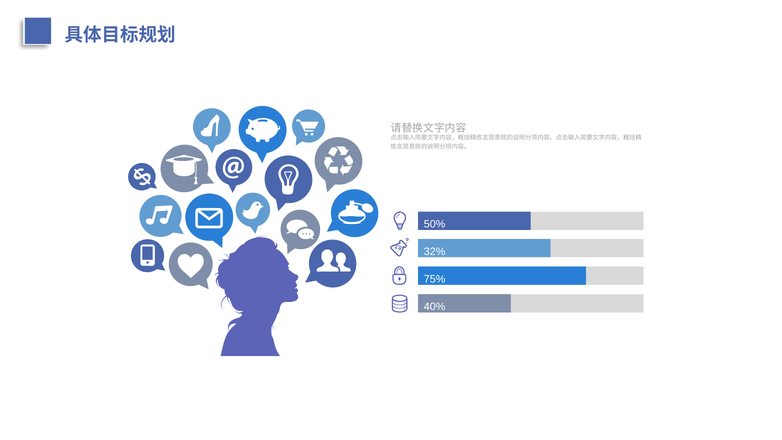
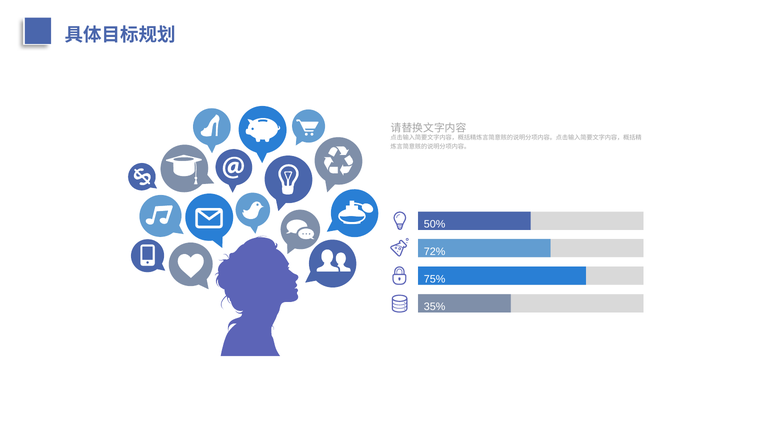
32%: 32% -> 72% (435, 251)
40%: 40% -> 35% (435, 307)
